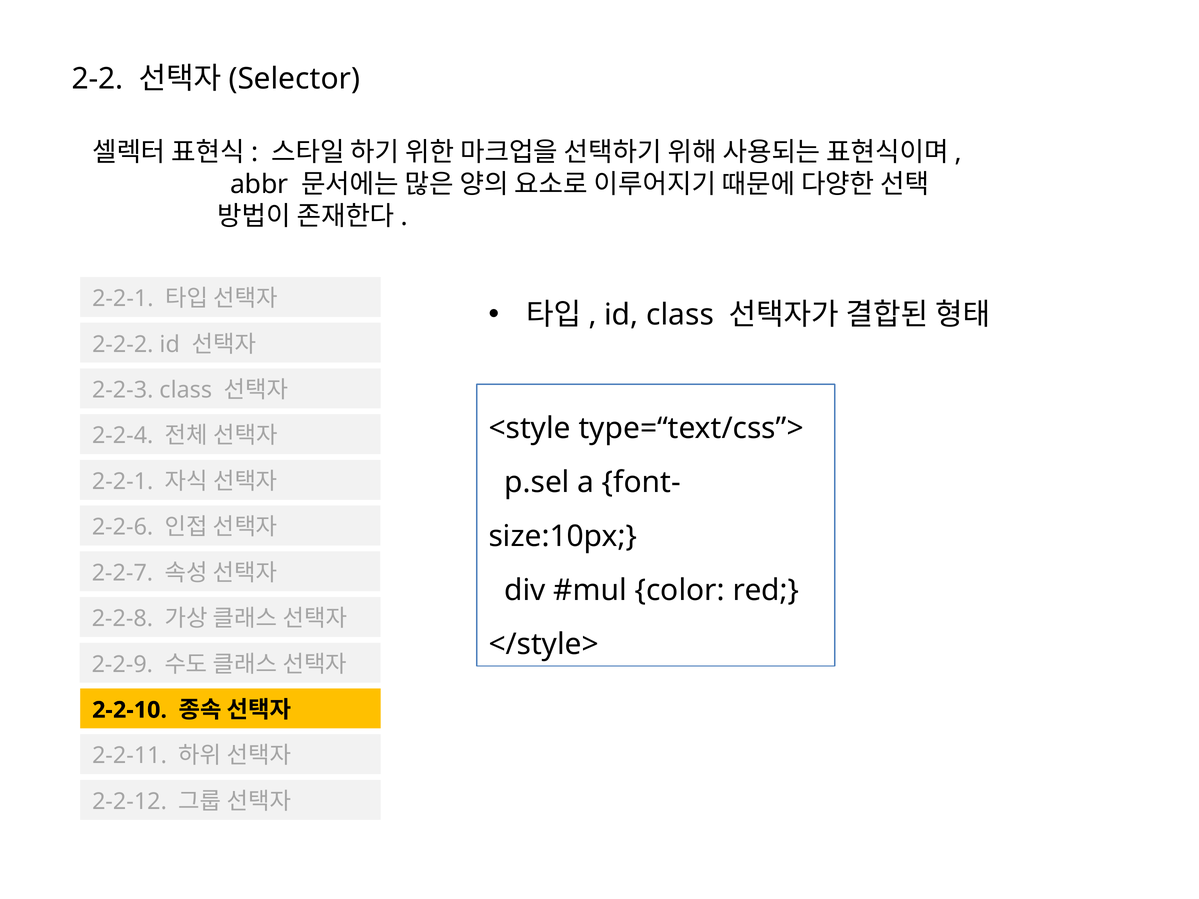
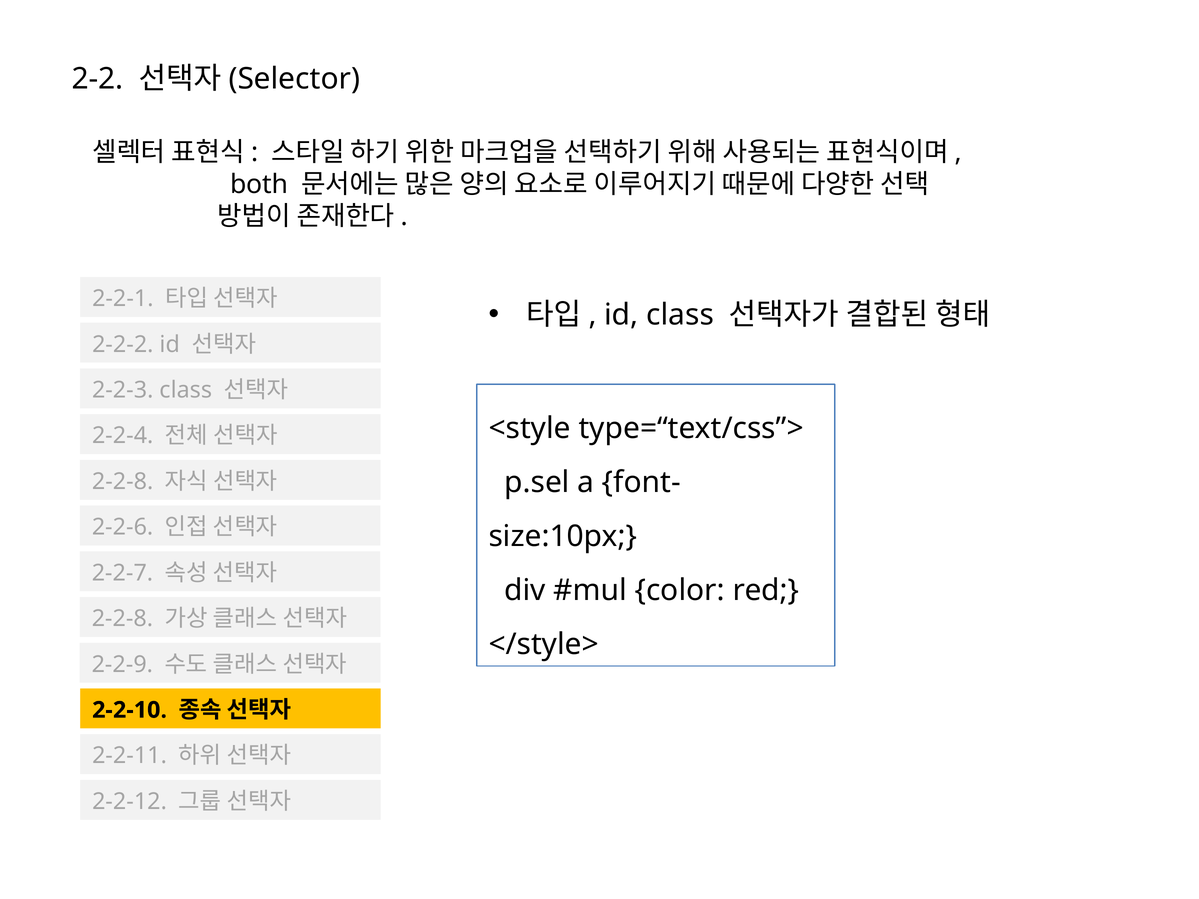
abbr: abbr -> both (259, 184)
2-2-1: 2-2-1 -> 2-2-8 (123, 482)
